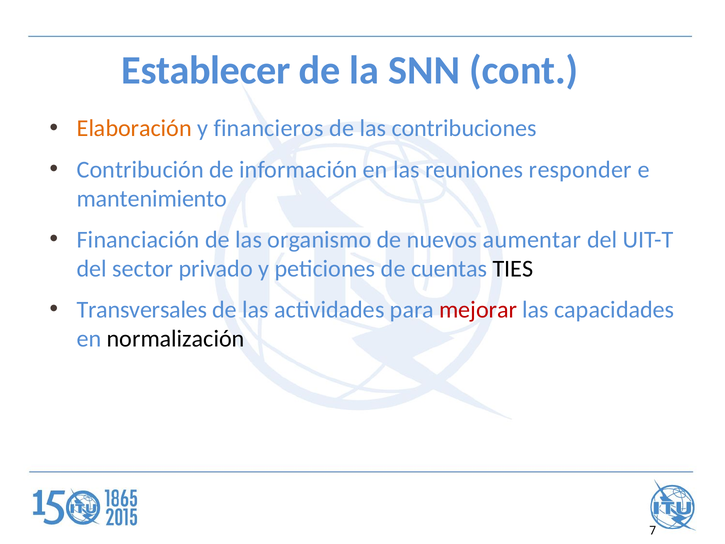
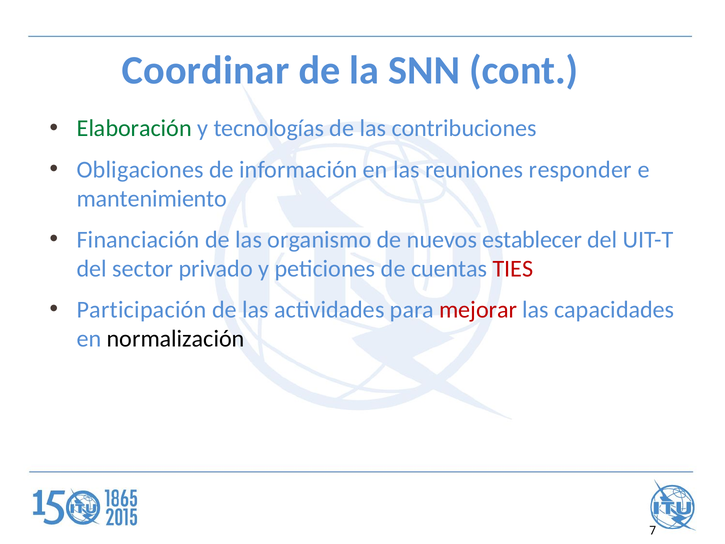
Establecer: Establecer -> Coordinar (206, 70)
Elaboración colour: orange -> green (134, 128)
financieros: financieros -> tecnologías (269, 128)
Contribución: Contribución -> Obligaciones (140, 170)
aumentar: aumentar -> establecer (532, 240)
TIES colour: black -> red (513, 269)
Transversales: Transversales -> Participación (142, 310)
